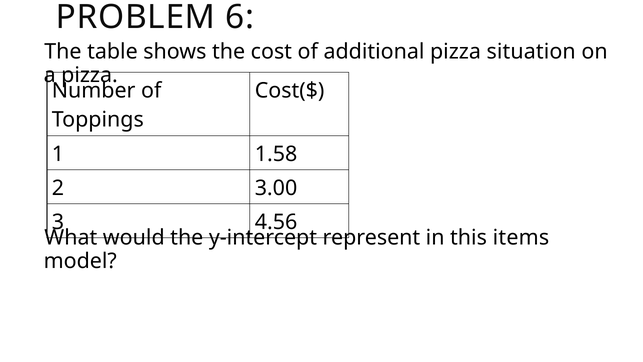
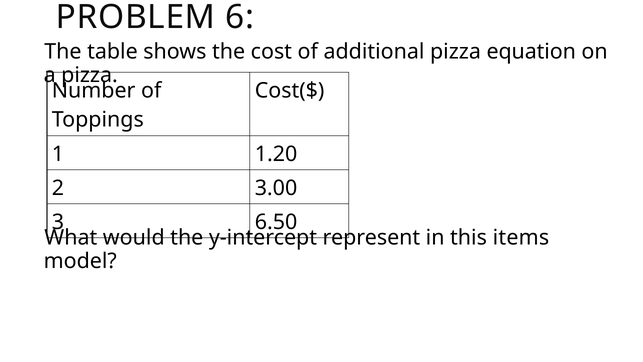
situation: situation -> equation (531, 52)
1.58: 1.58 -> 1.20 (276, 154)
4.56: 4.56 -> 6.50 (276, 222)
